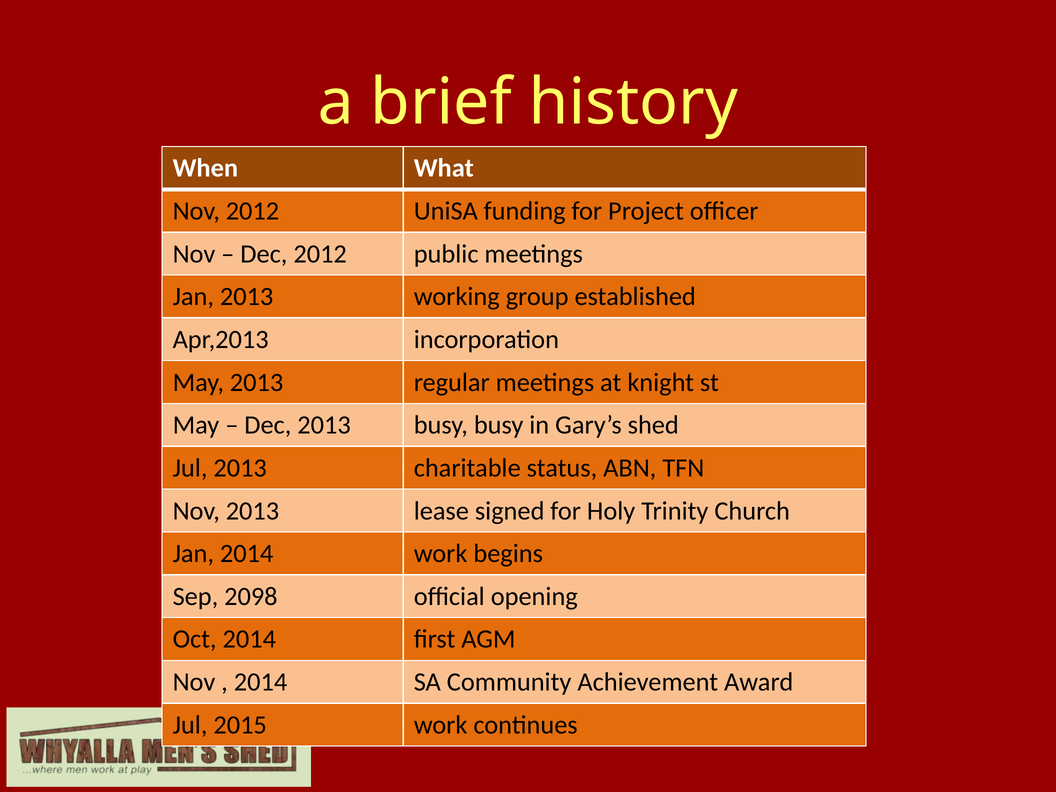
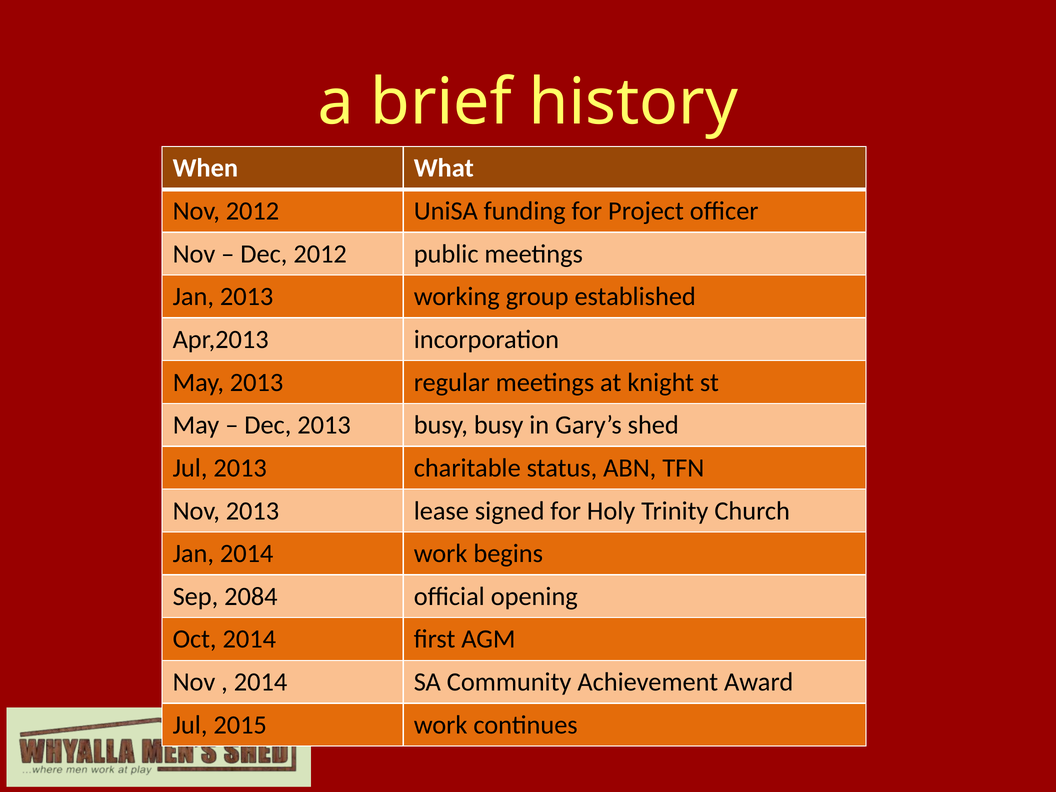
2098: 2098 -> 2084 (251, 596)
